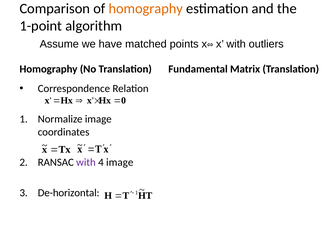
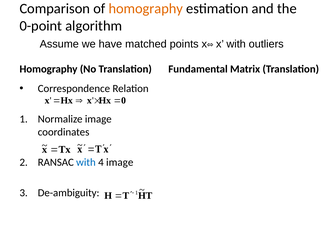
1-point: 1-point -> 0-point (41, 26)
with colour: purple -> blue (86, 162)
De-horizontal: De-horizontal -> De-ambiguity (69, 192)
